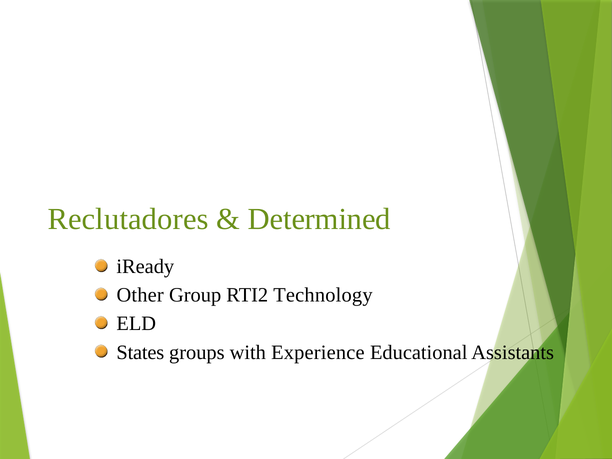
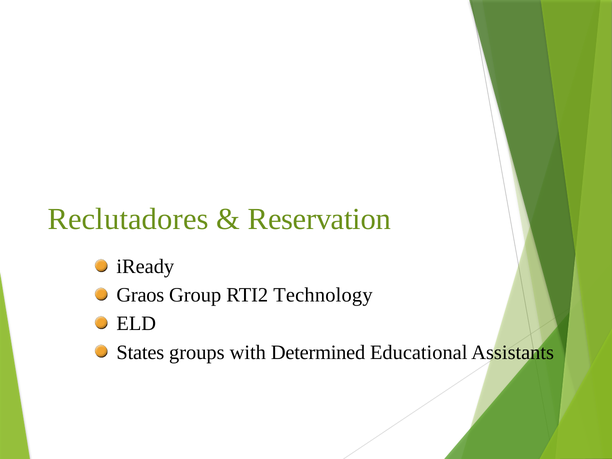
Determined: Determined -> Reservation (319, 219)
Other: Other -> Graos (140, 295)
Experience: Experience -> Determined (318, 352)
